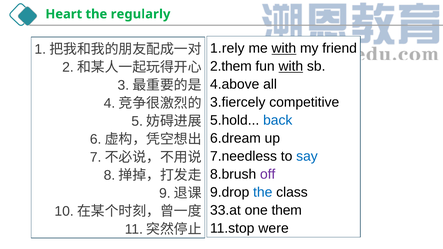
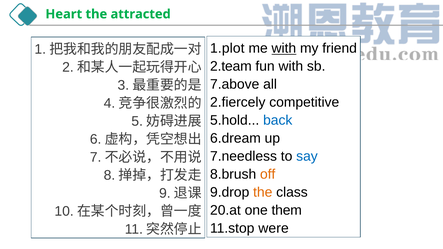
regularly: regularly -> attracted (141, 14)
1.rely: 1.rely -> 1.plot (227, 48)
2.them: 2.them -> 2.team (231, 66)
with underline: present -> none (291, 66)
4.above: 4.above -> 7.above (235, 84)
3.fiercely: 3.fiercely -> 2.fiercely (238, 102)
off colour: purple -> orange (268, 174)
the colour: blue -> orange (263, 192)
33.at: 33.at -> 20.at (225, 210)
